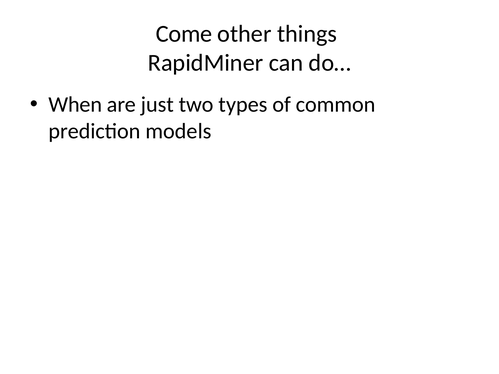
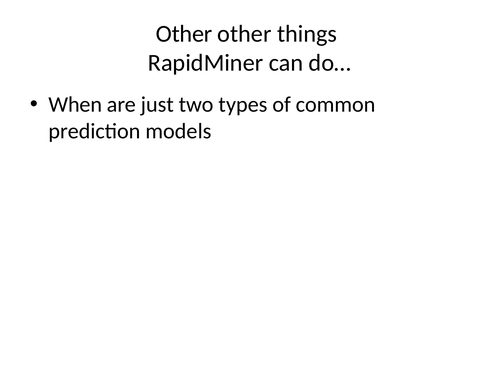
Come: Come -> Other (184, 34)
